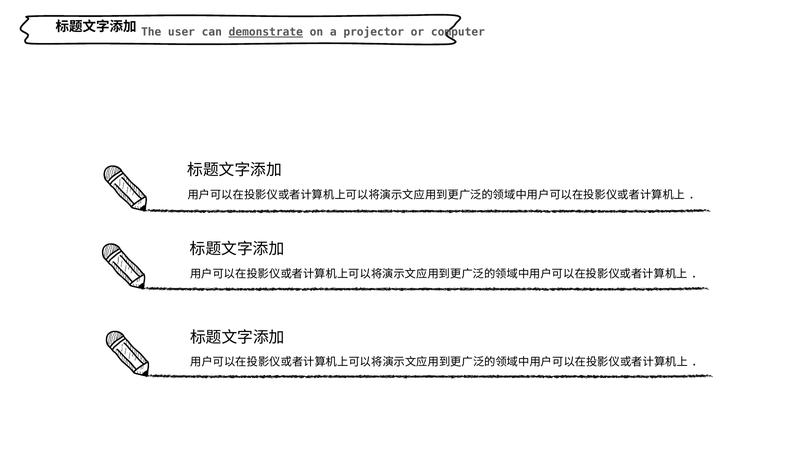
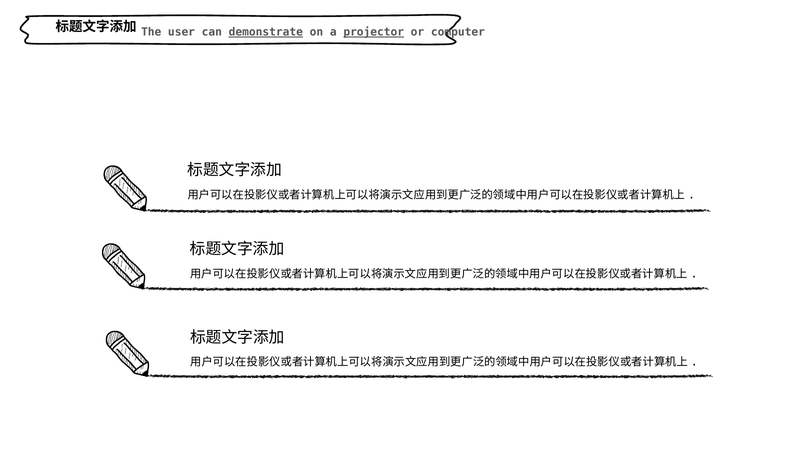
projector underline: none -> present (374, 32)
